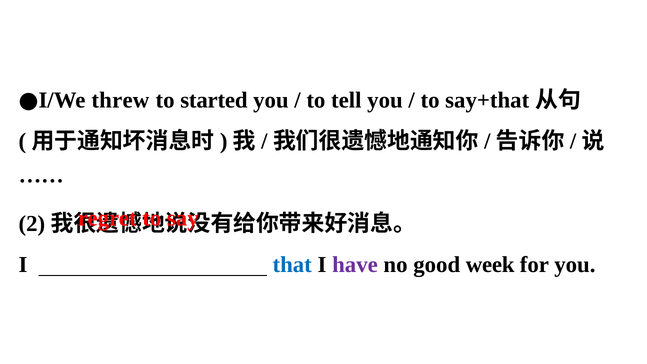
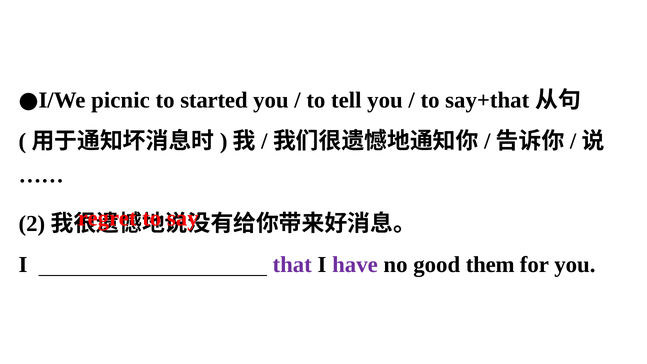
threw: threw -> picnic (120, 100)
that colour: blue -> purple (292, 265)
week: week -> them (490, 265)
